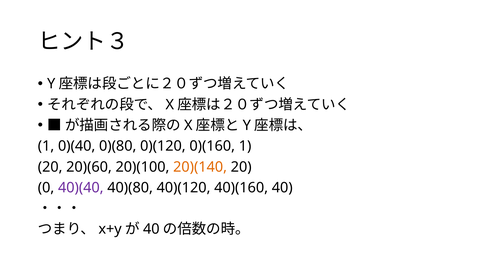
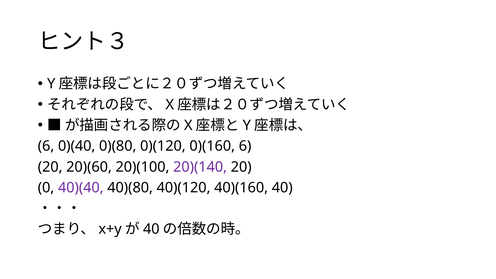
1: 1 -> 6 (46, 146)
0)(160 1: 1 -> 6 (245, 146)
20)(140 colour: orange -> purple (200, 167)
